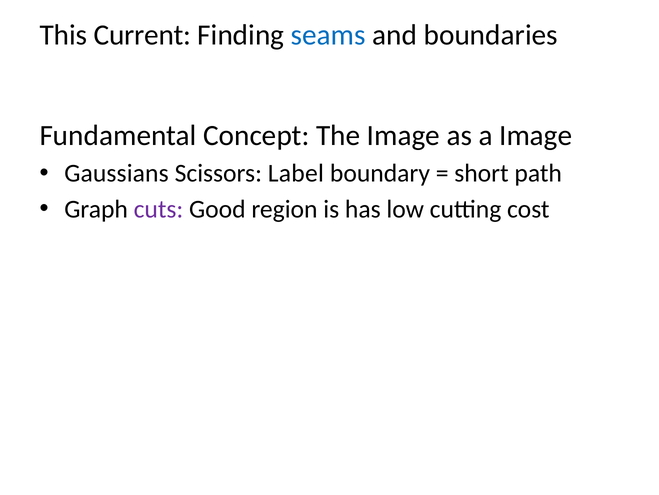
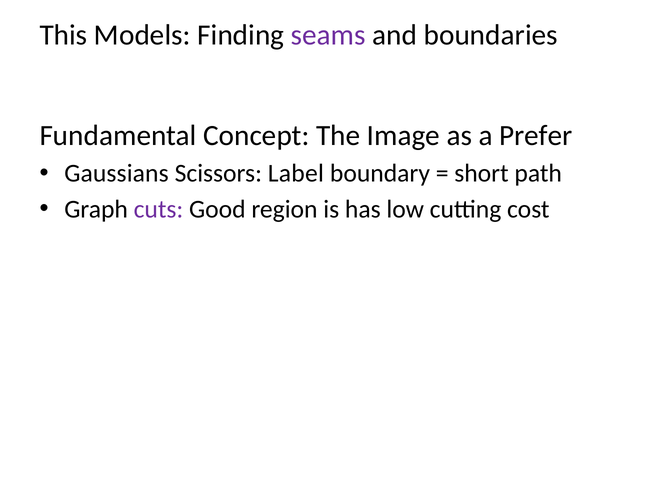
Current: Current -> Models (142, 35)
seams colour: blue -> purple (328, 35)
a Image: Image -> Prefer (536, 135)
